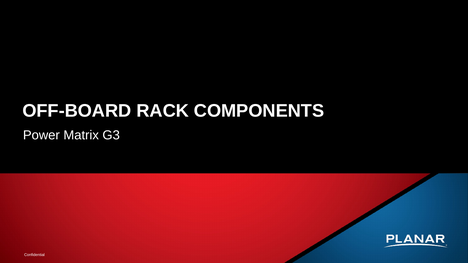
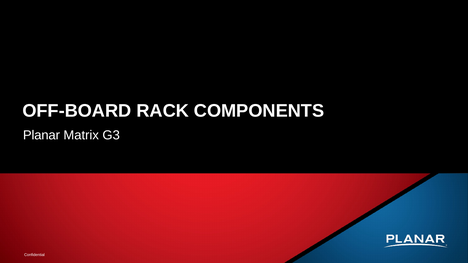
Power: Power -> Planar (41, 135)
